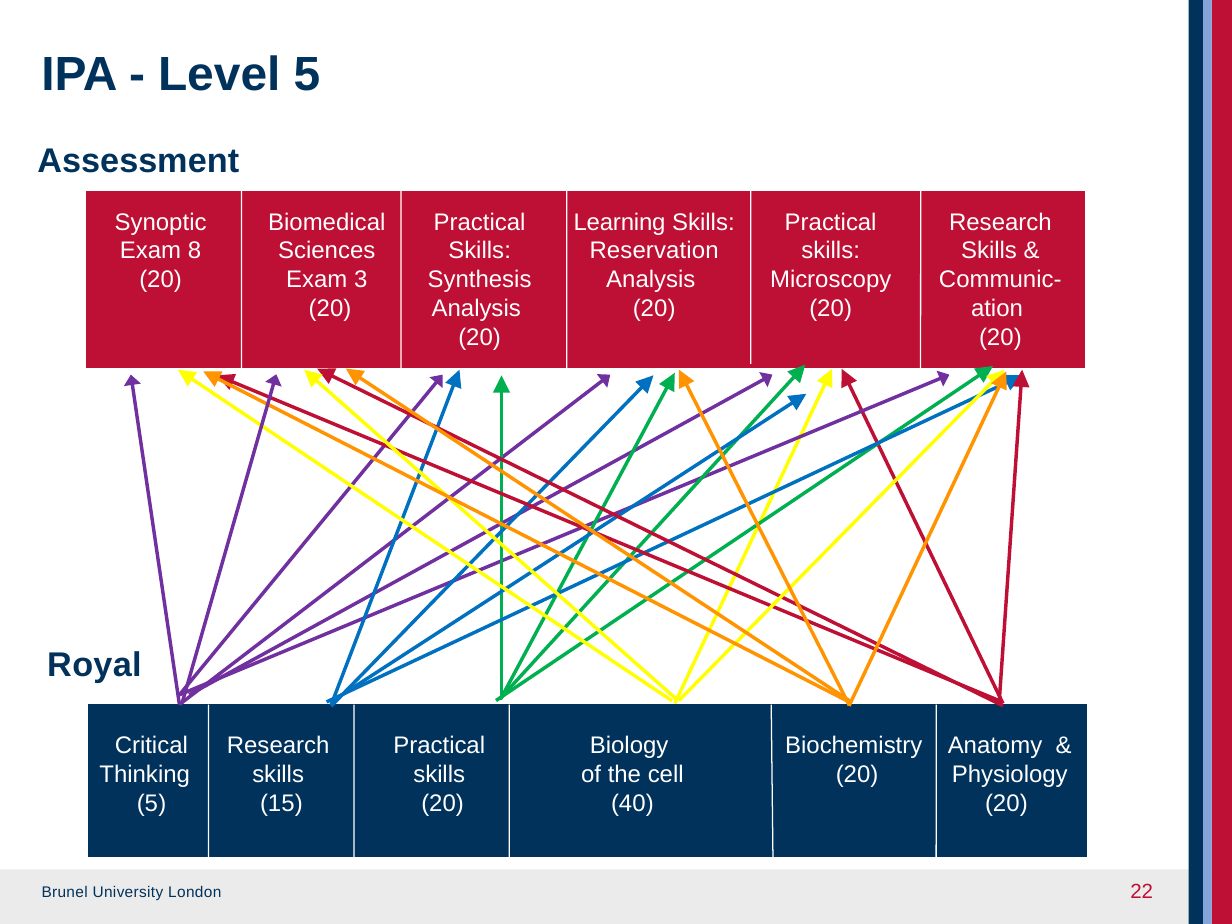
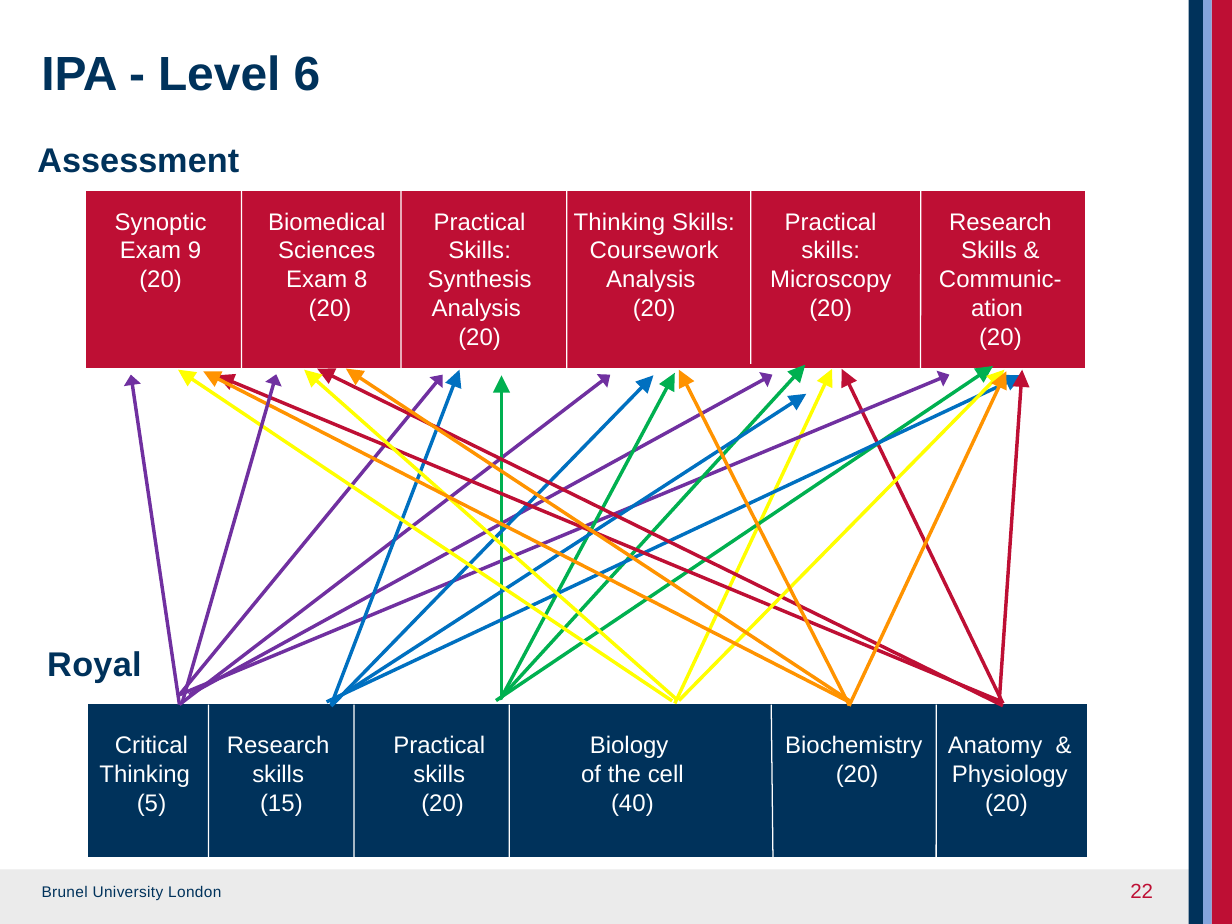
Level 5: 5 -> 6 (307, 75)
Learning: Learning -> Thinking (619, 222)
8: 8 -> 9 (195, 251)
Reservation: Reservation -> Coursework (654, 251)
3: 3 -> 8 (361, 280)
